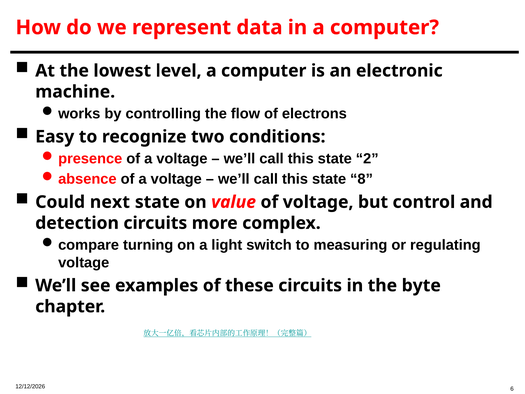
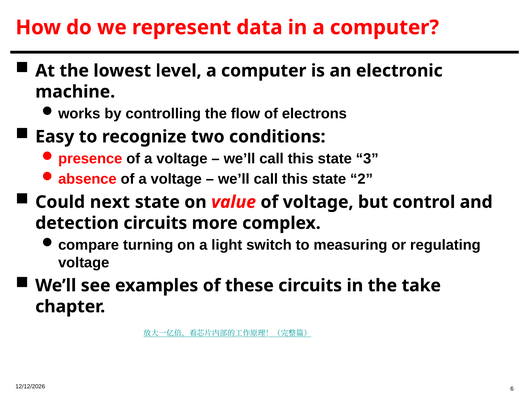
2: 2 -> 3 (367, 159)
8: 8 -> 2 (362, 179)
byte: byte -> take (421, 285)
